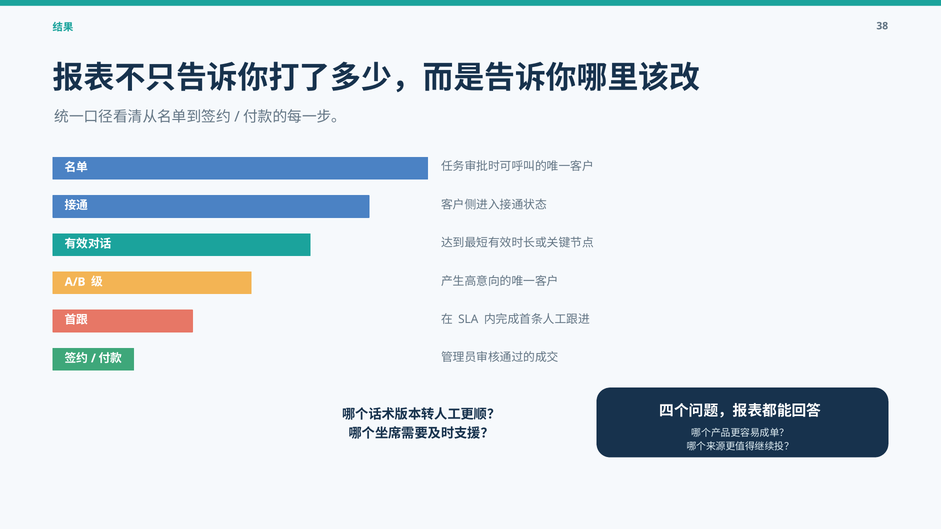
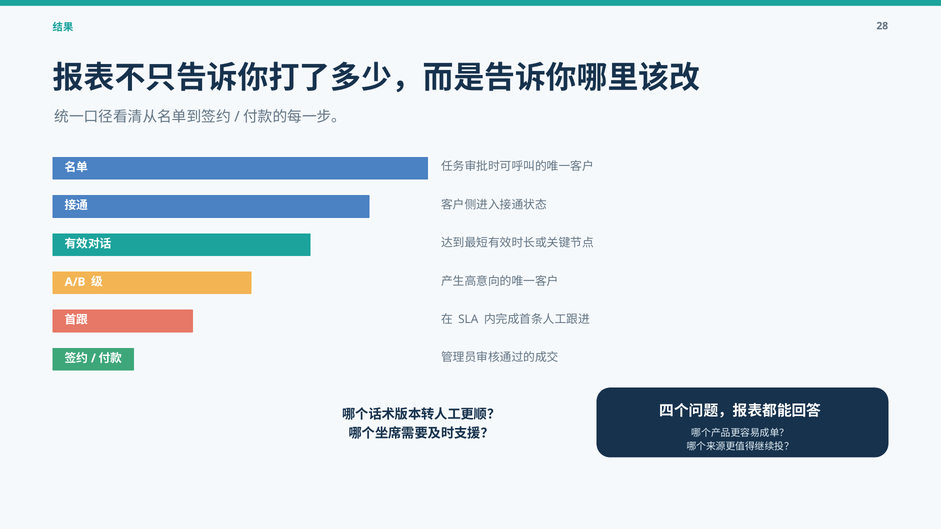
38: 38 -> 28 (882, 26)
